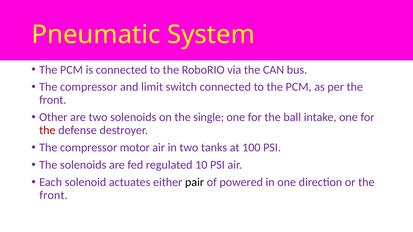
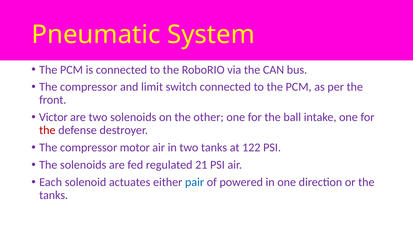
Other: Other -> Victor (53, 117)
single: single -> other (209, 117)
100: 100 -> 122 (251, 148)
10: 10 -> 21 (201, 165)
pair colour: black -> blue (195, 182)
front: front -> tanks (54, 195)
